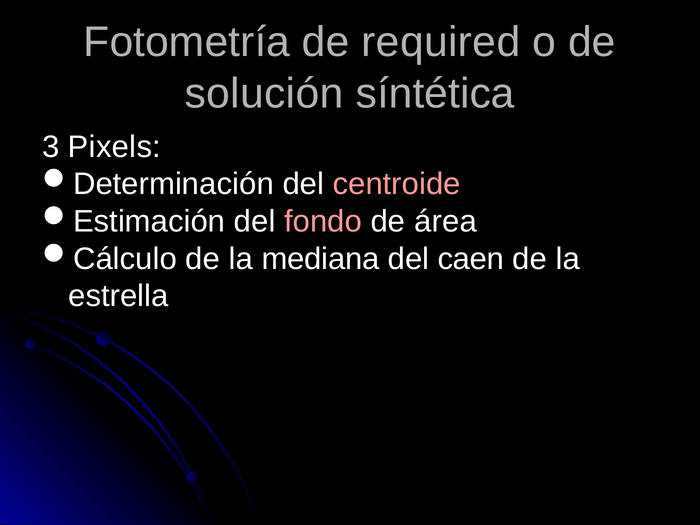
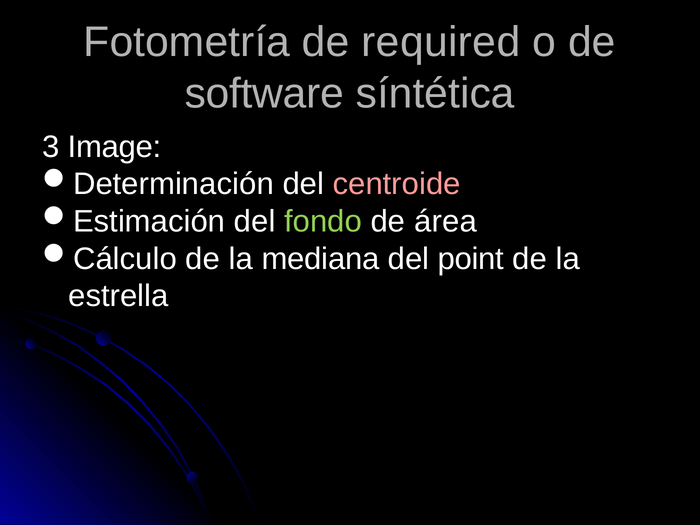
solución: solución -> software (264, 94)
Pixels: Pixels -> Image (115, 147)
fondo colour: pink -> light green (323, 222)
caen: caen -> point (471, 259)
